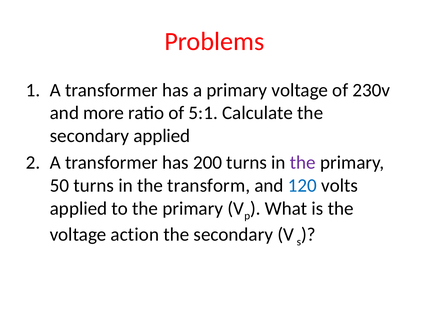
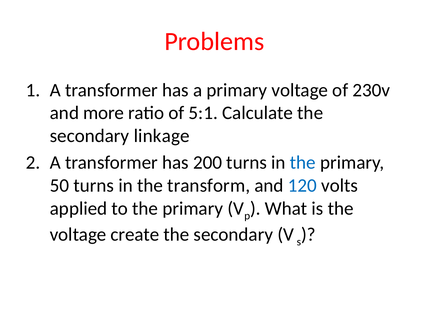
secondary applied: applied -> linkage (162, 136)
the colour: purple -> blue (303, 162)
action: action -> create (135, 234)
